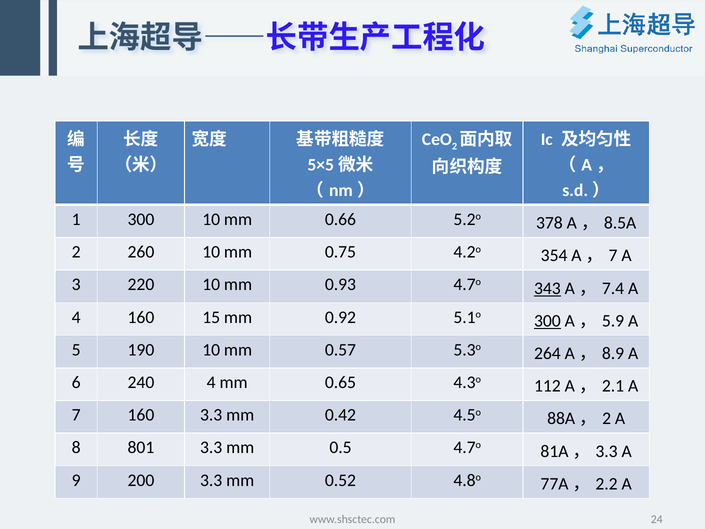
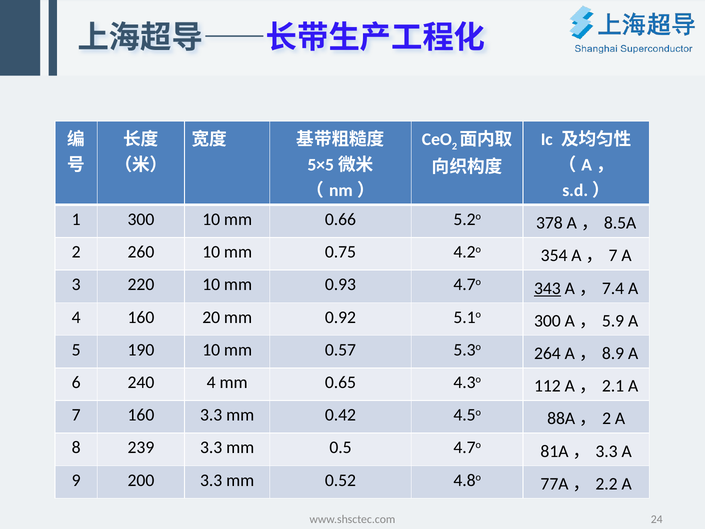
15: 15 -> 20 (211, 317)
300 underline: present -> none (547, 321)
801: 801 -> 239 (141, 447)
